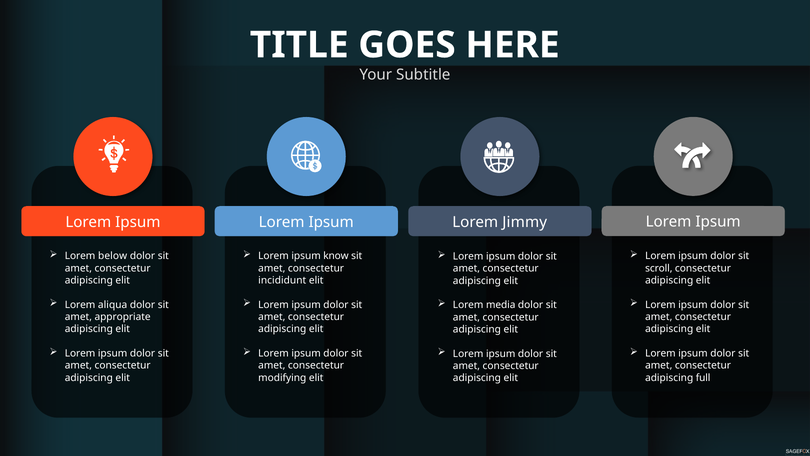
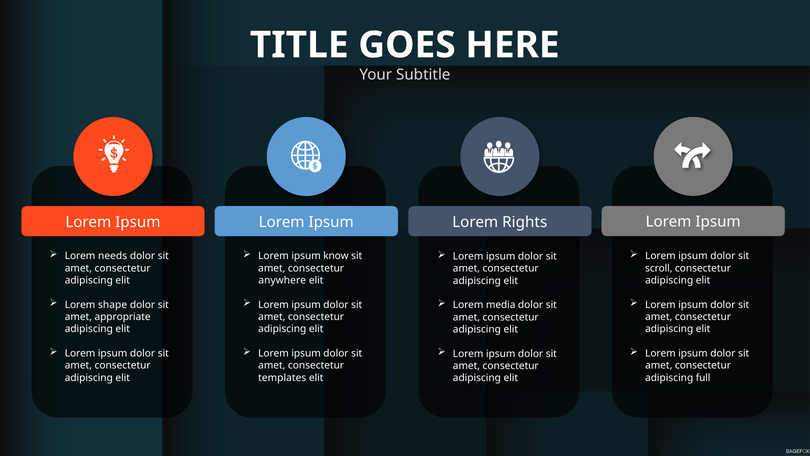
Jimmy: Jimmy -> Rights (525, 222)
below: below -> needs (113, 256)
incididunt: incididunt -> anywhere (282, 280)
aliqua: aliqua -> shape (113, 304)
modifying: modifying -> templates (282, 377)
